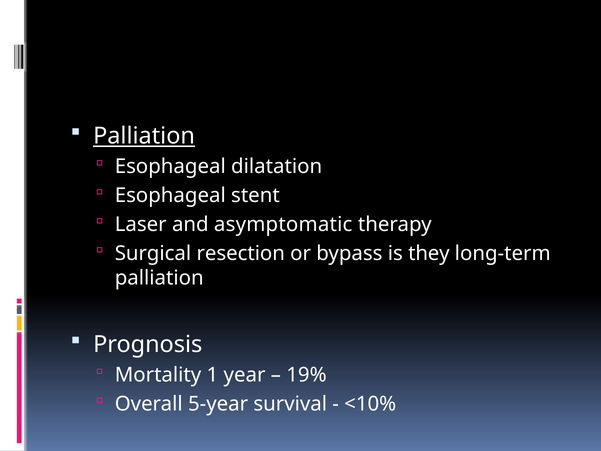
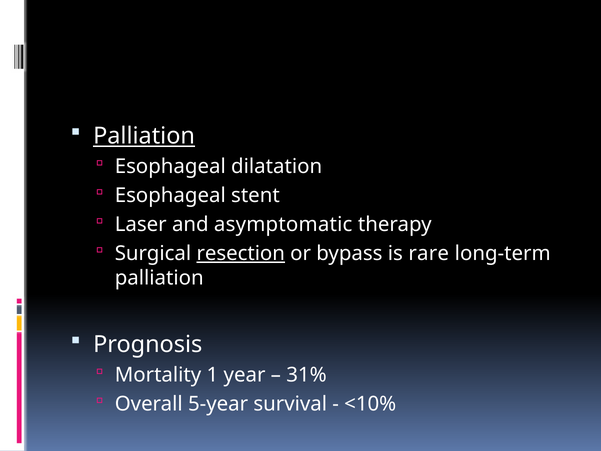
resection underline: none -> present (241, 253)
they: they -> rare (429, 253)
19%: 19% -> 31% (306, 375)
